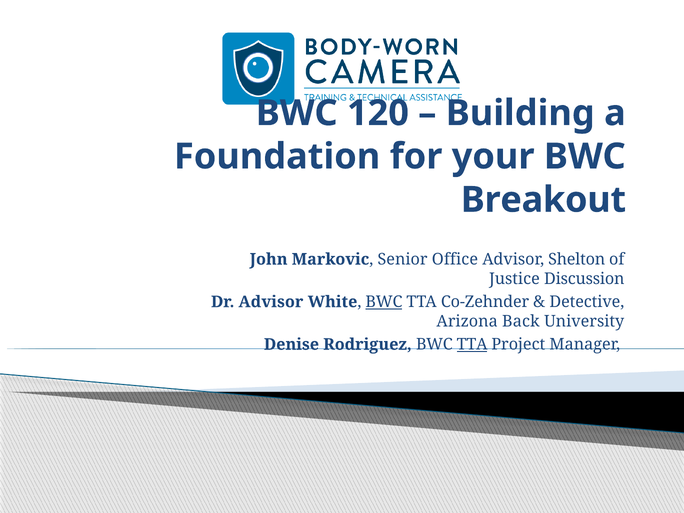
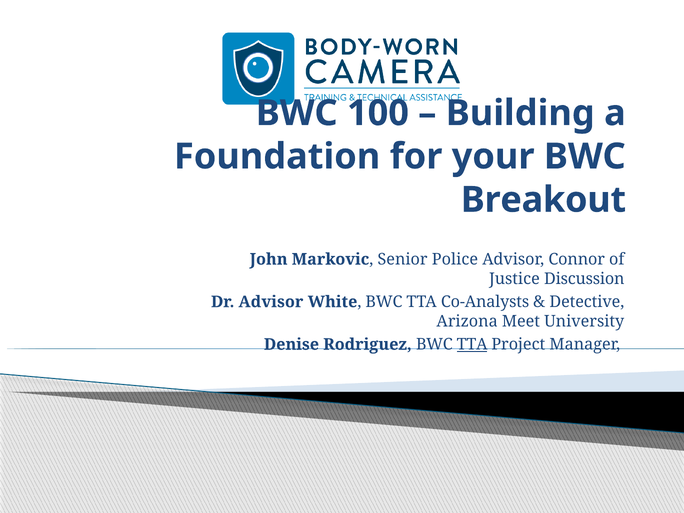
120: 120 -> 100 (378, 113)
Office: Office -> Police (455, 259)
Shelton: Shelton -> Connor (577, 259)
BWC underline: present -> none (384, 302)
Co-Zehnder: Co-Zehnder -> Co-Analysts (485, 302)
Back: Back -> Meet (521, 321)
